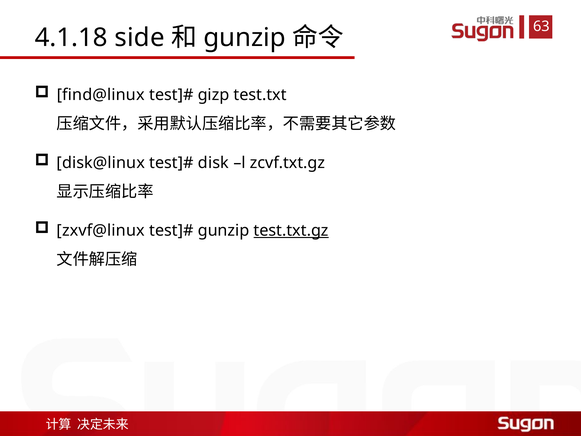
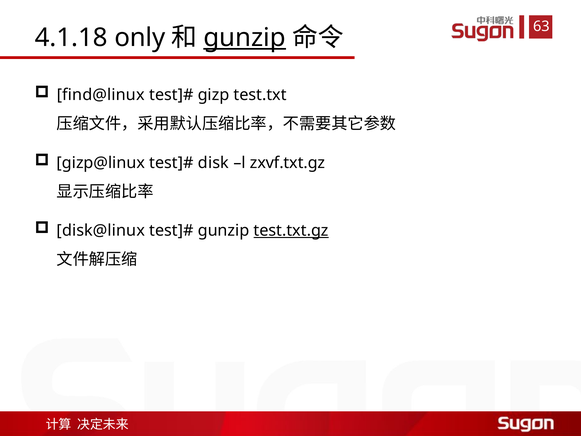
side: side -> only (140, 38)
gunzip underline: none -> present (245, 38)
disk@linux: disk@linux -> gizp@linux (101, 163)
zcvf.txt.gz: zcvf.txt.gz -> zxvf.txt.gz (288, 163)
zxvf@linux: zxvf@linux -> disk@linux (101, 230)
